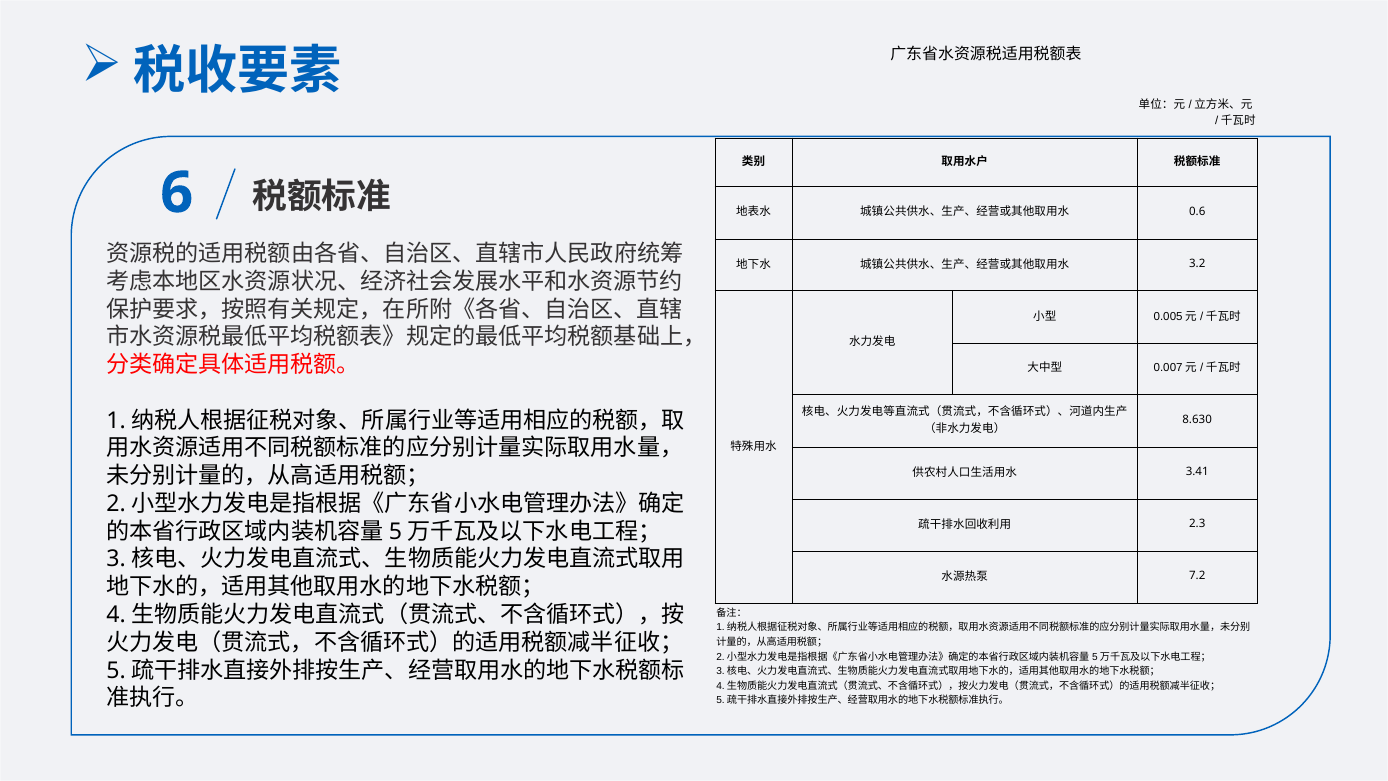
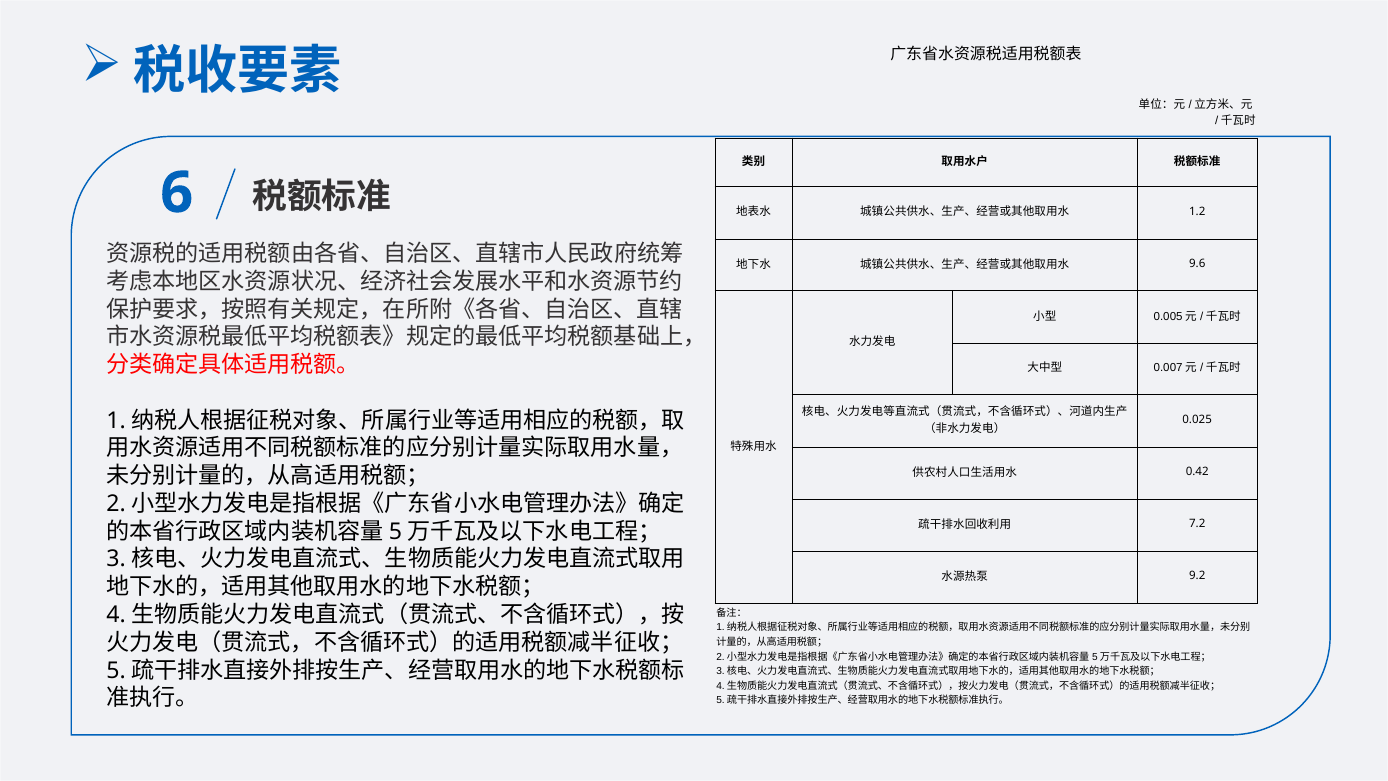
0.6: 0.6 -> 1.2 (1197, 211)
3.2: 3.2 -> 9.6 (1197, 264)
8.630: 8.630 -> 0.025 (1197, 420)
3.41: 3.41 -> 0.42 (1197, 472)
2.3: 2.3 -> 7.2 (1197, 524)
7.2: 7.2 -> 9.2 (1197, 576)
